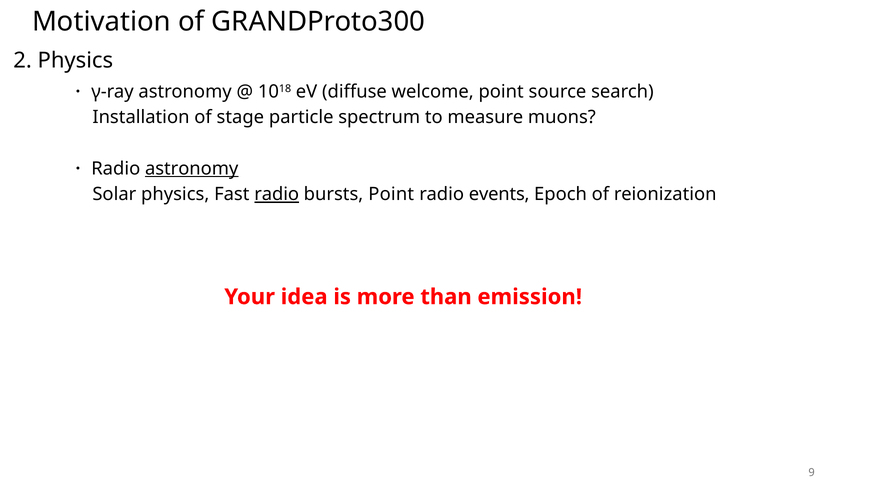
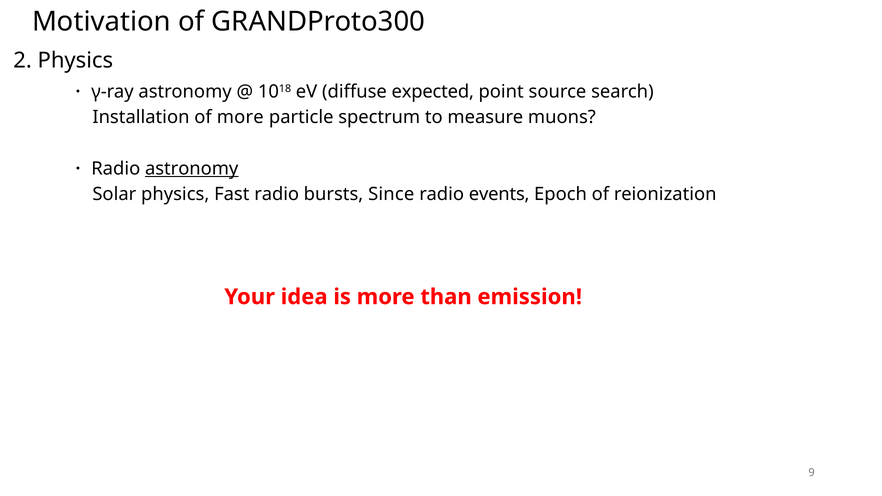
welcome: welcome -> expected (433, 91)
of stage: stage -> more (240, 117)
radio underline: present -> none (277, 194)
bursts Point: Point -> Since (391, 194)
